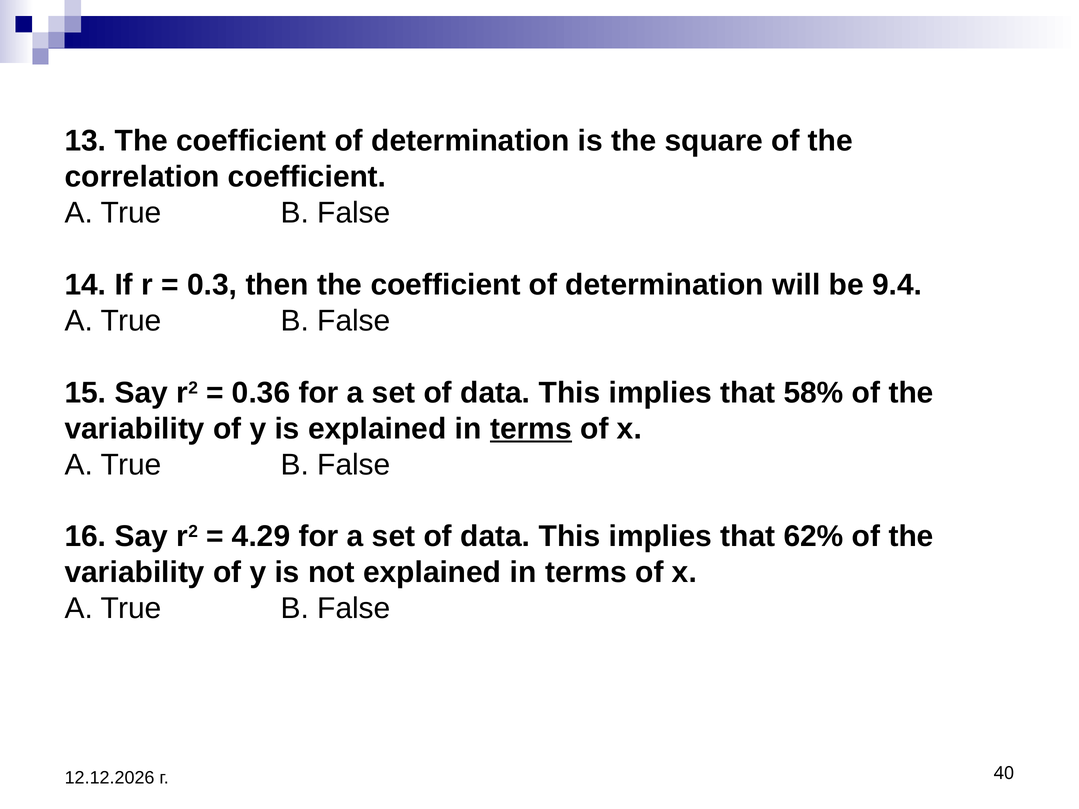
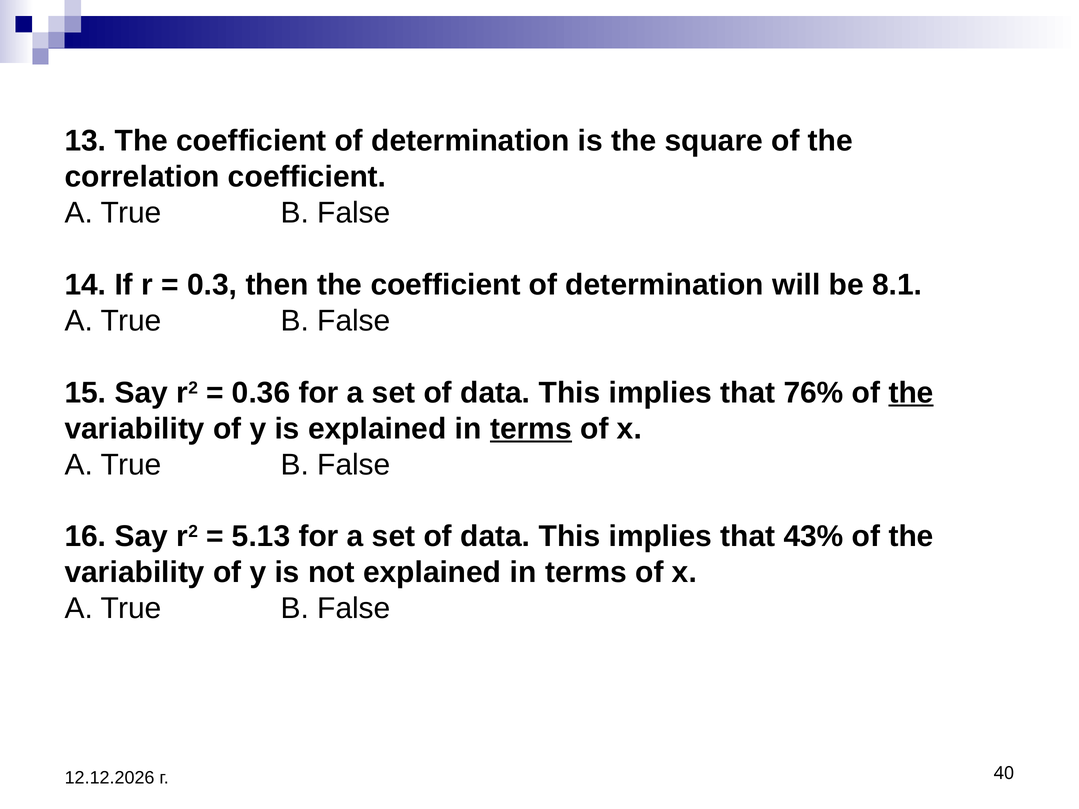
9.4: 9.4 -> 8.1 (897, 285)
58%: 58% -> 76% (814, 393)
the underline: none -> present (911, 393)
4.29: 4.29 -> 5.13 (261, 537)
62%: 62% -> 43% (814, 537)
